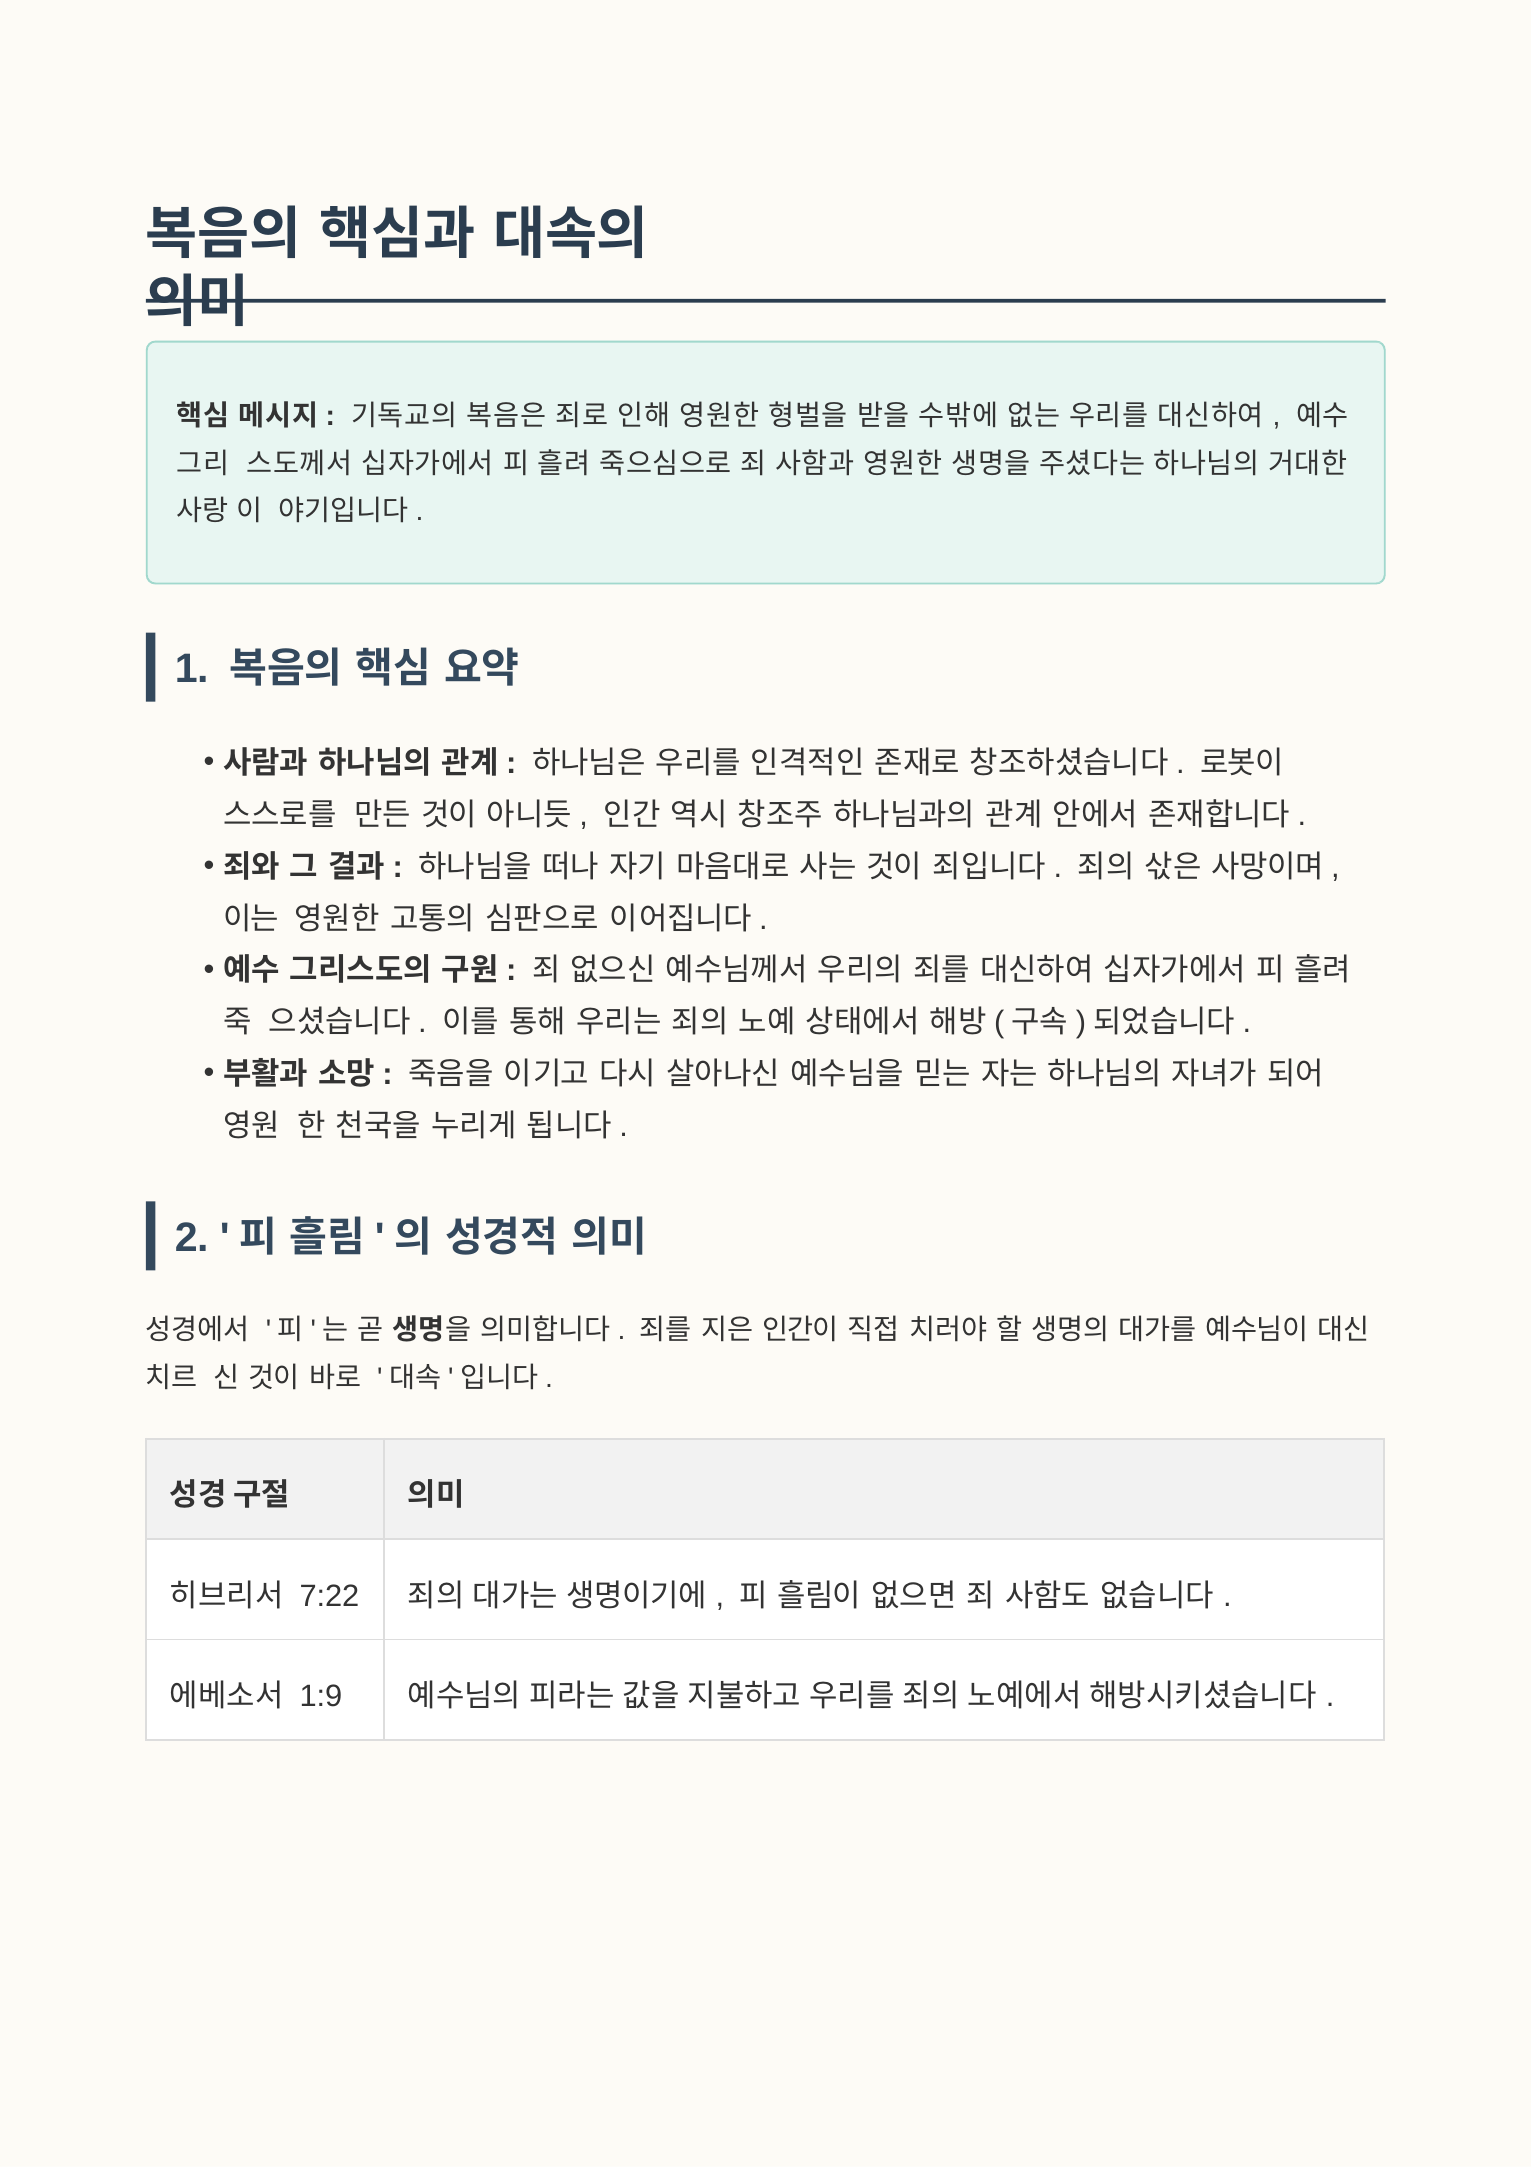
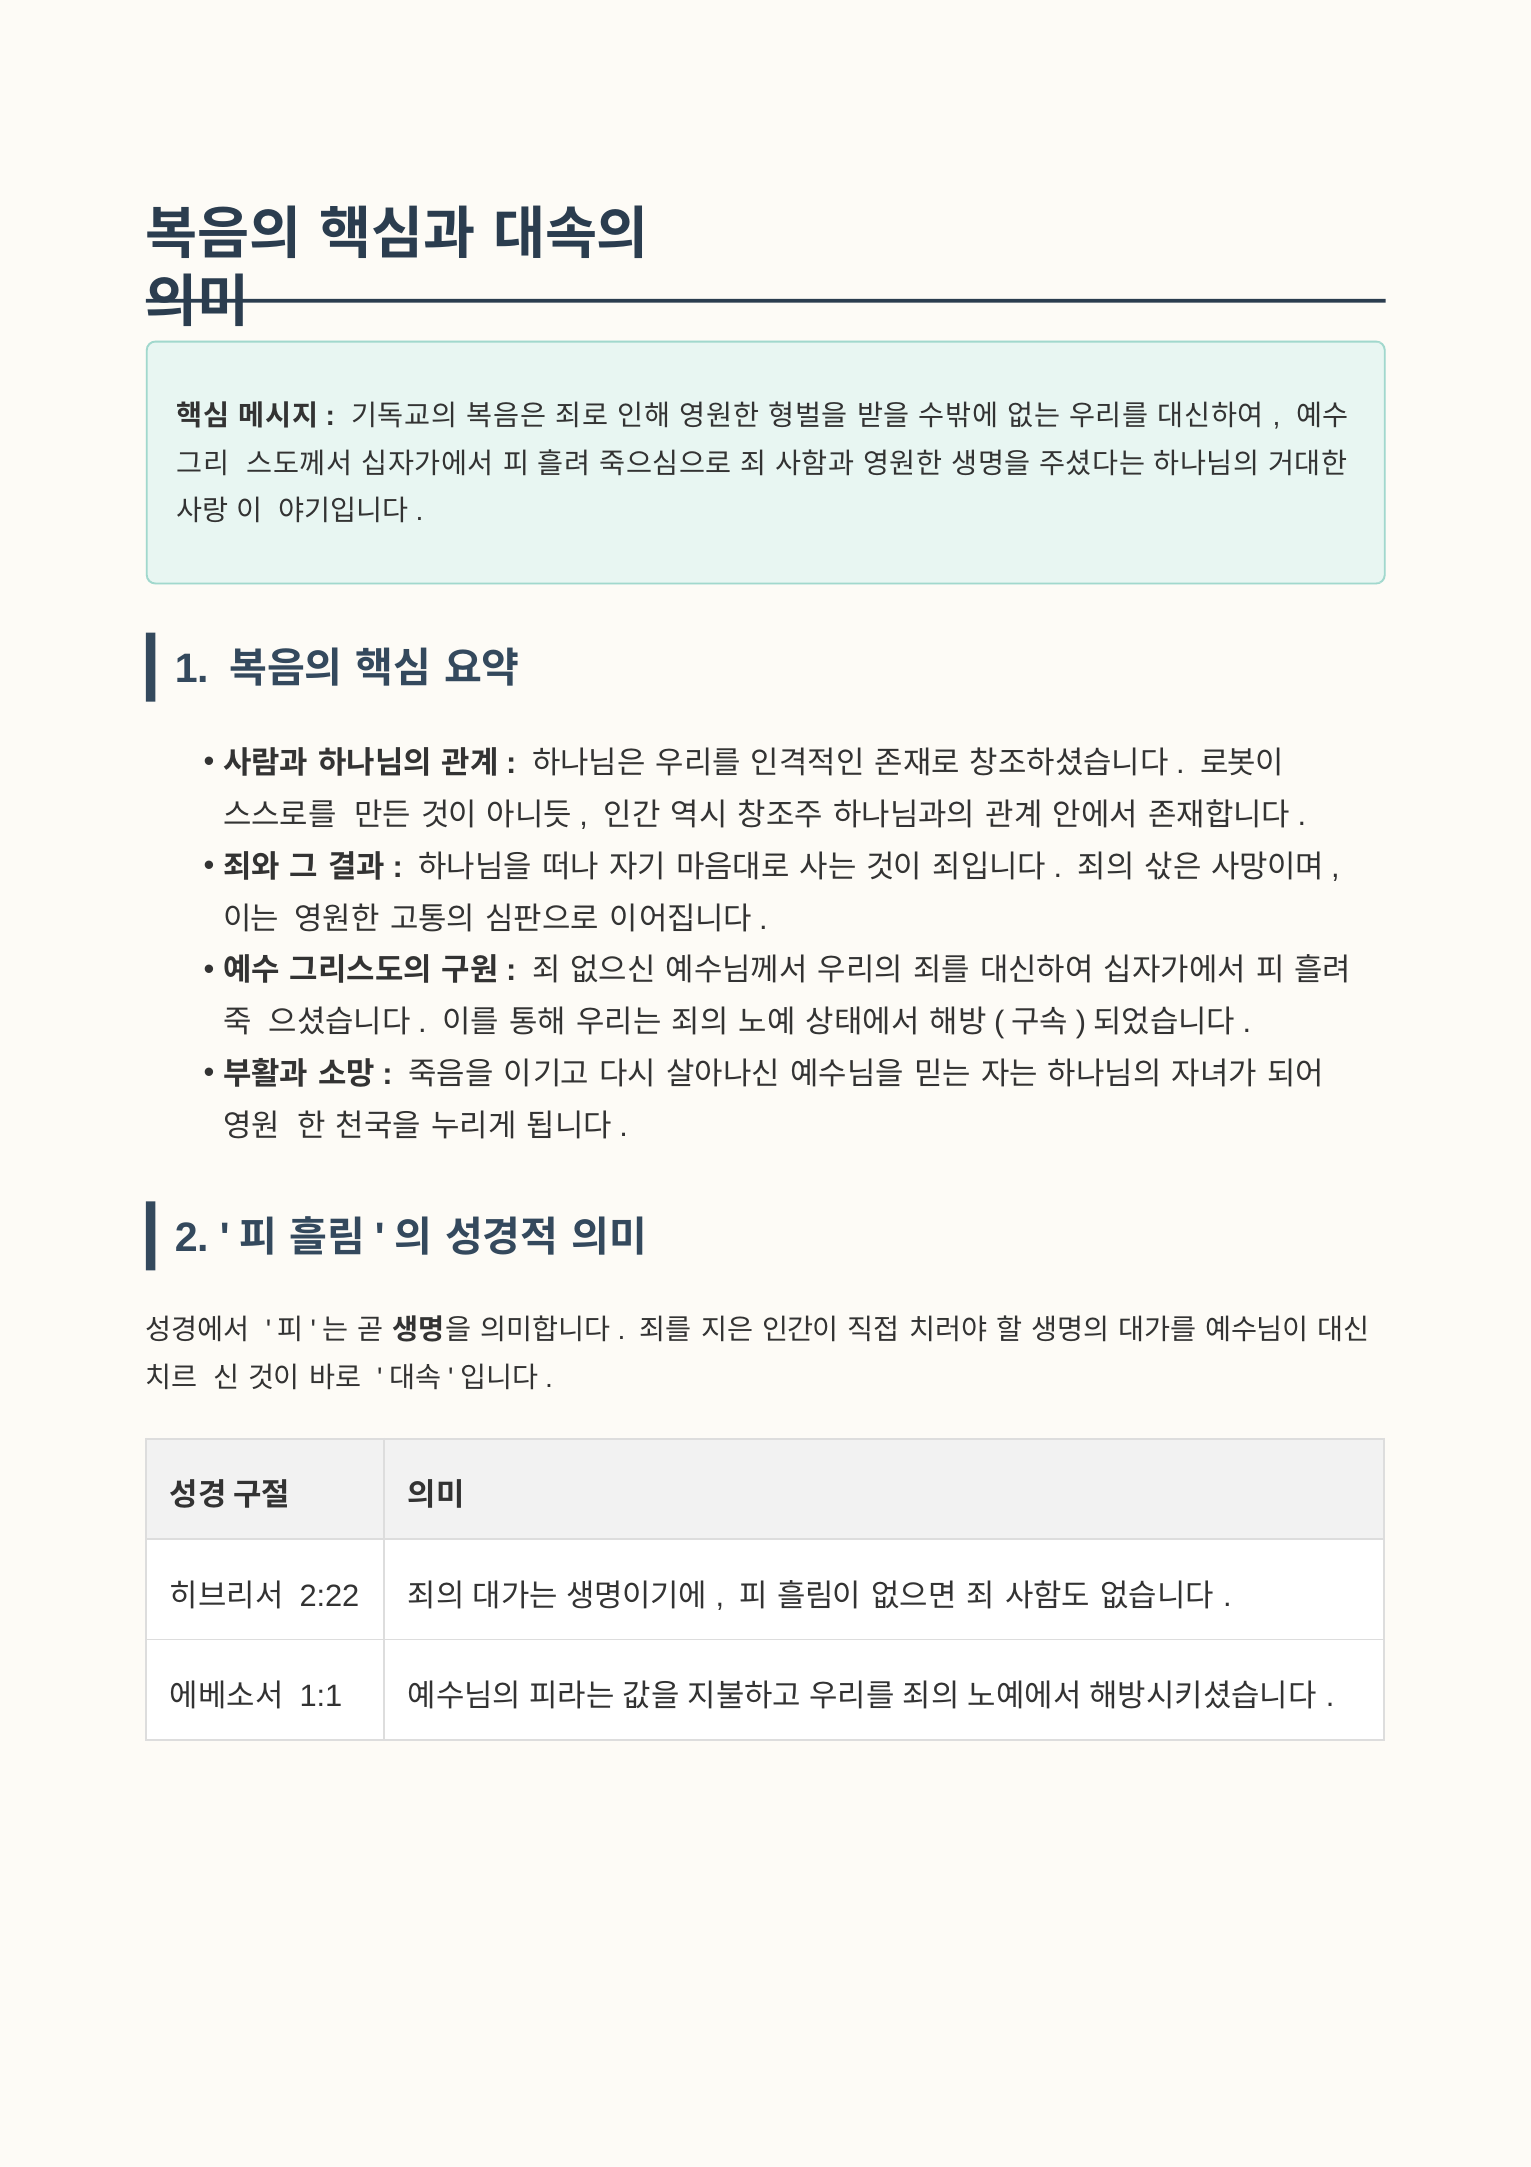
7:22: 7:22 -> 2:22 (329, 1596)
1:9: 1:9 -> 1:1 (321, 1696)
